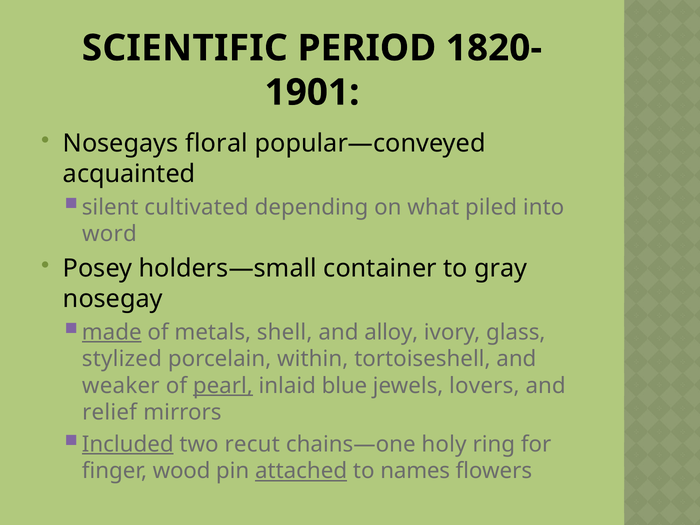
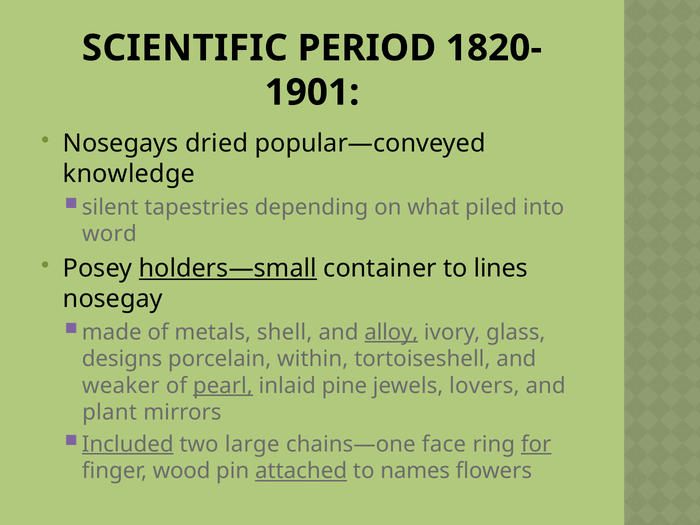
floral: floral -> dried (217, 144)
acquainted: acquainted -> knowledge (129, 174)
cultivated: cultivated -> tapestries (197, 207)
holders—small underline: none -> present (228, 269)
gray: gray -> lines (501, 269)
made underline: present -> none (112, 332)
alloy underline: none -> present (391, 332)
stylized: stylized -> designs (122, 359)
blue: blue -> pine (344, 386)
relief: relief -> plant (110, 413)
recut: recut -> large (252, 444)
holy: holy -> face (444, 444)
for underline: none -> present (536, 444)
